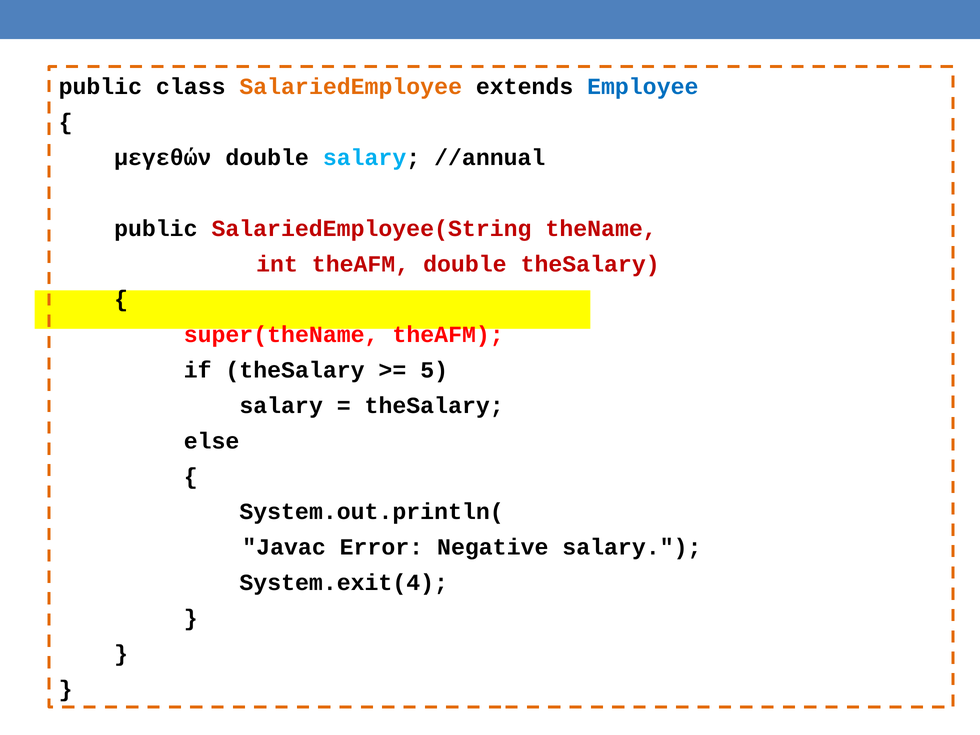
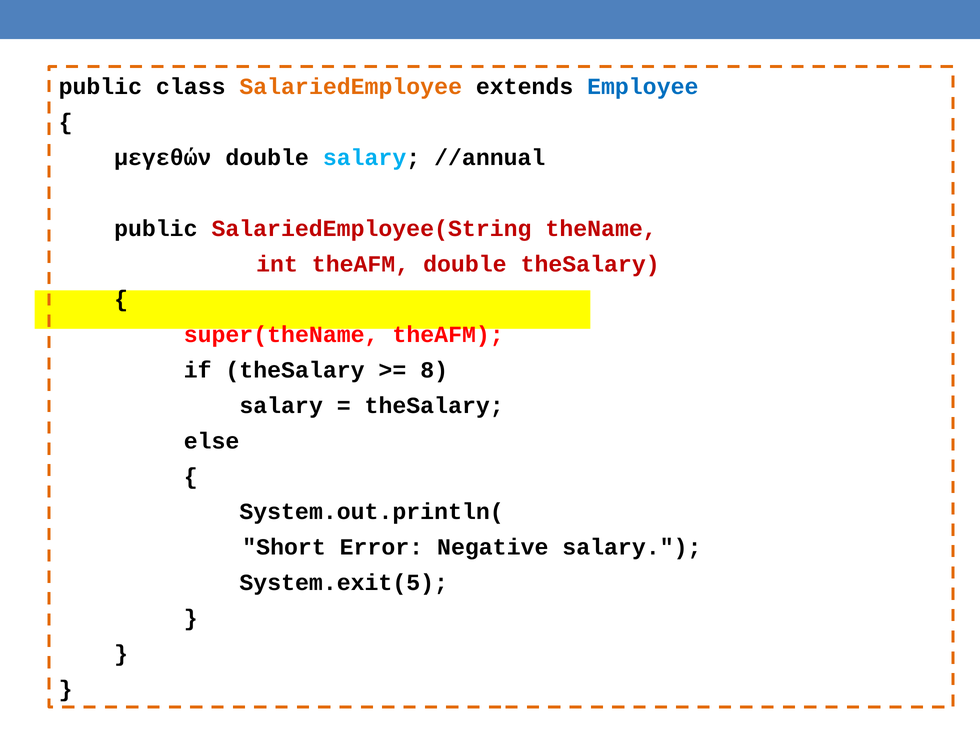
5: 5 -> 8 (434, 370)
Javac: Javac -> Short (284, 547)
System.exit(4: System.exit(4 -> System.exit(5 (344, 583)
